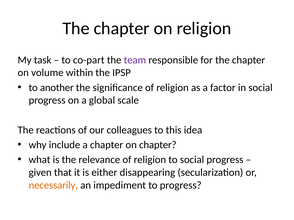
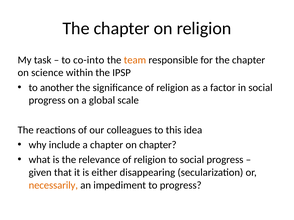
co-part: co-part -> co-into (89, 60)
team colour: purple -> orange (135, 60)
volume: volume -> science (47, 73)
